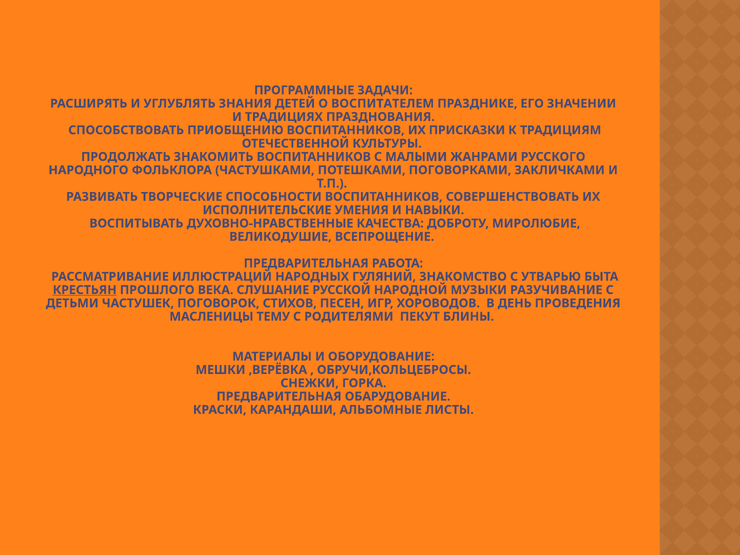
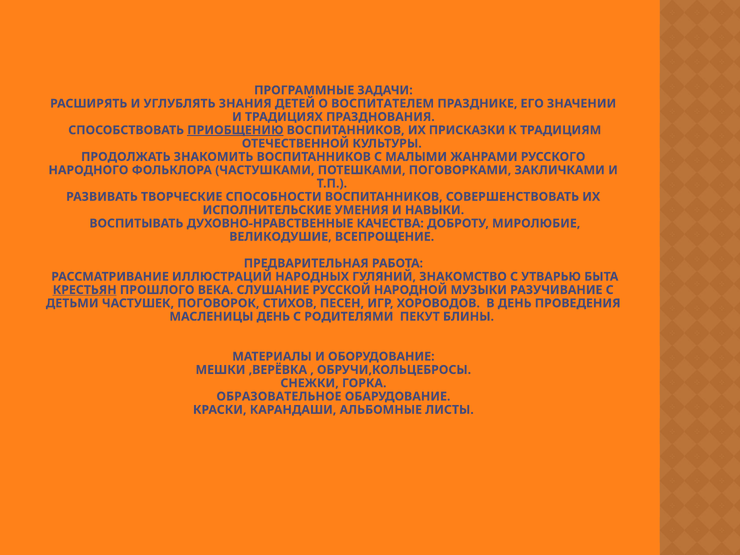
ПРИОБЩЕНИЮ underline: none -> present (235, 130)
МАСЛЕНИЦЫ ТЕМУ: ТЕМУ -> ДЕНЬ (273, 317)
ПРЕДВАРИТЕЛЬНАЯ: ПРЕДВАРИТЕЛЬНАЯ -> ОБРАЗОВАТЕЛЬНОЕ (279, 396)
